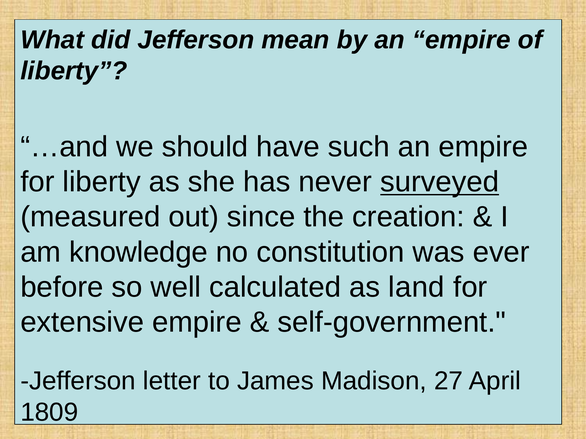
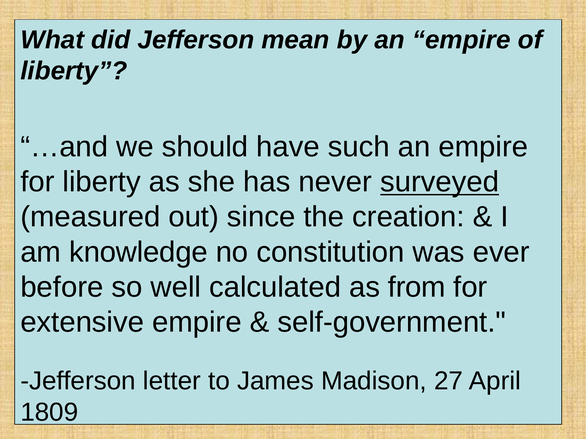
land: land -> from (417, 288)
